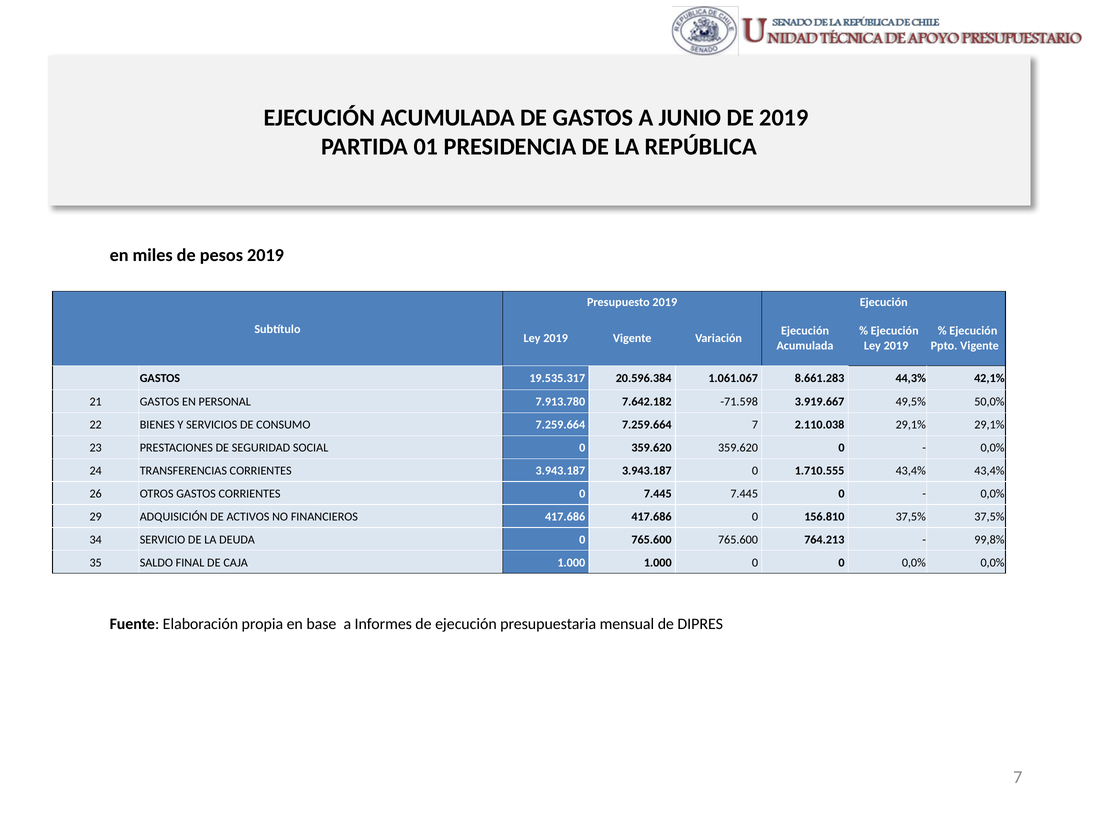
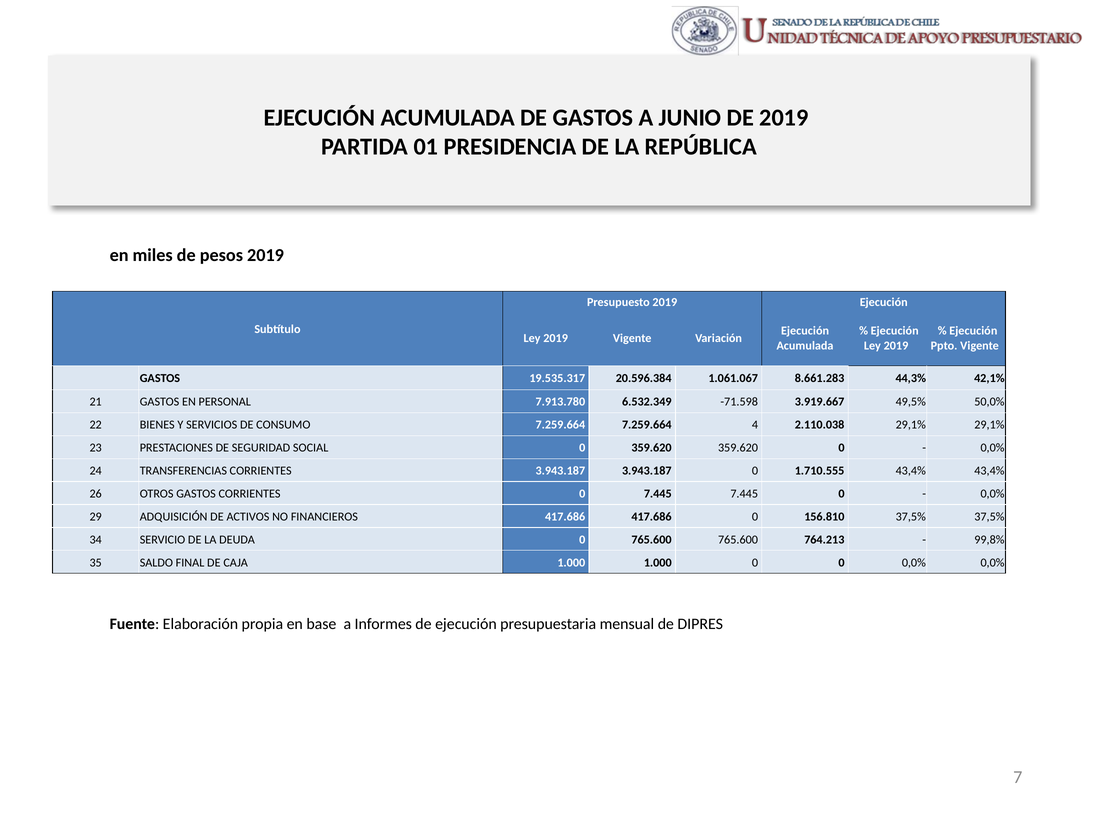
7.642.182: 7.642.182 -> 6.532.349 (647, 402)
7.259.664 7: 7 -> 4 (755, 425)
